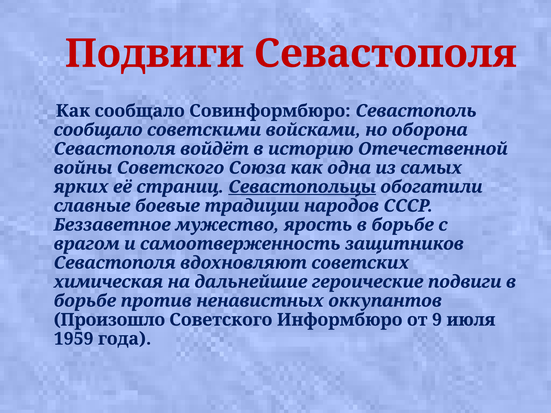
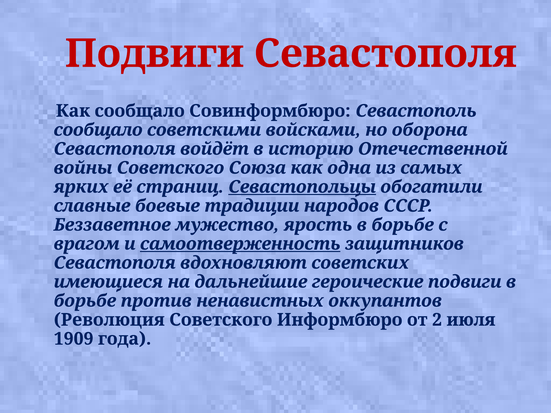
самоотверженность underline: none -> present (240, 244)
химическая: химическая -> имеющиеся (108, 282)
Произошло: Произошло -> Революция (109, 320)
9: 9 -> 2 (437, 320)
1959: 1959 -> 1909 (74, 339)
